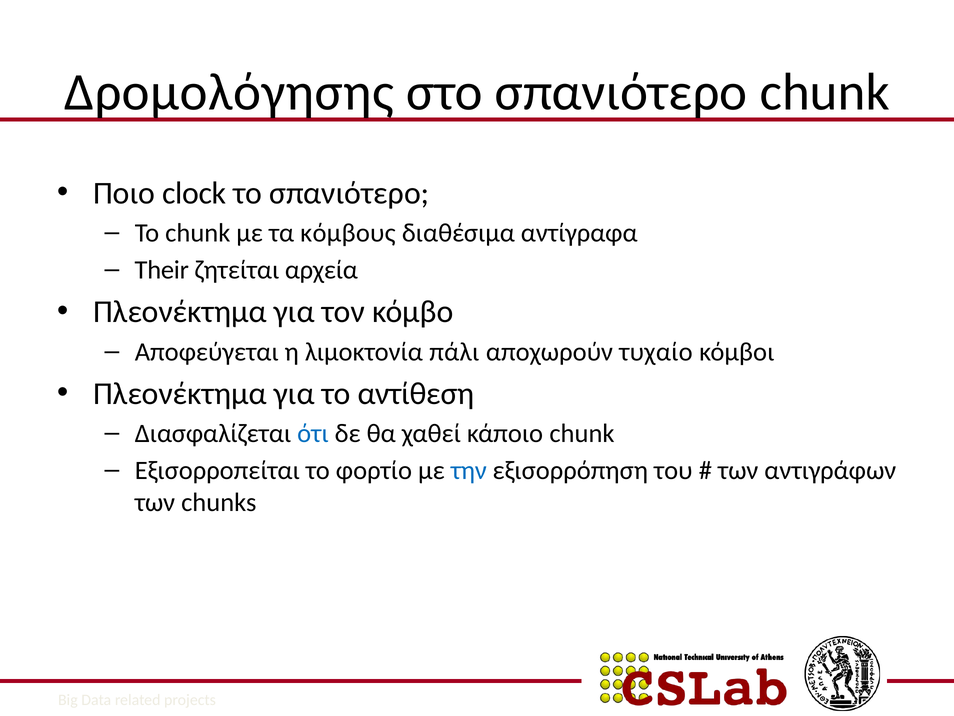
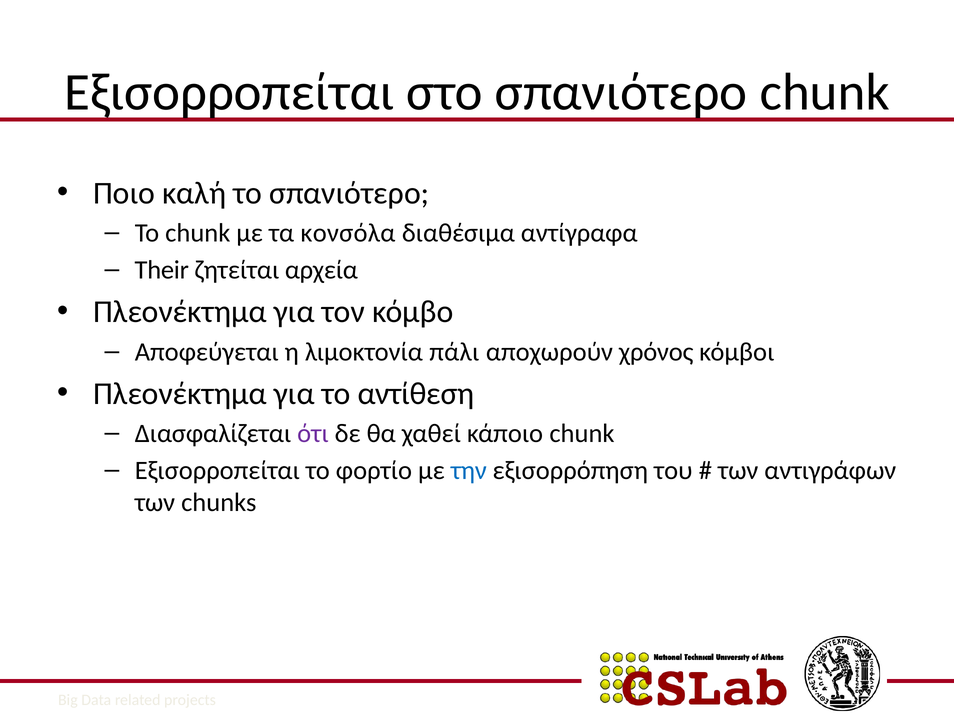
Δρομολόγησης: Δρομολόγησης -> Εξισορροπείται (229, 92)
clock: clock -> καλή (194, 193)
κόμβους: κόμβους -> κονσόλα (348, 233)
τυχαίο: τυχαίο -> χρόνος (656, 352)
ότι colour: blue -> purple (313, 433)
